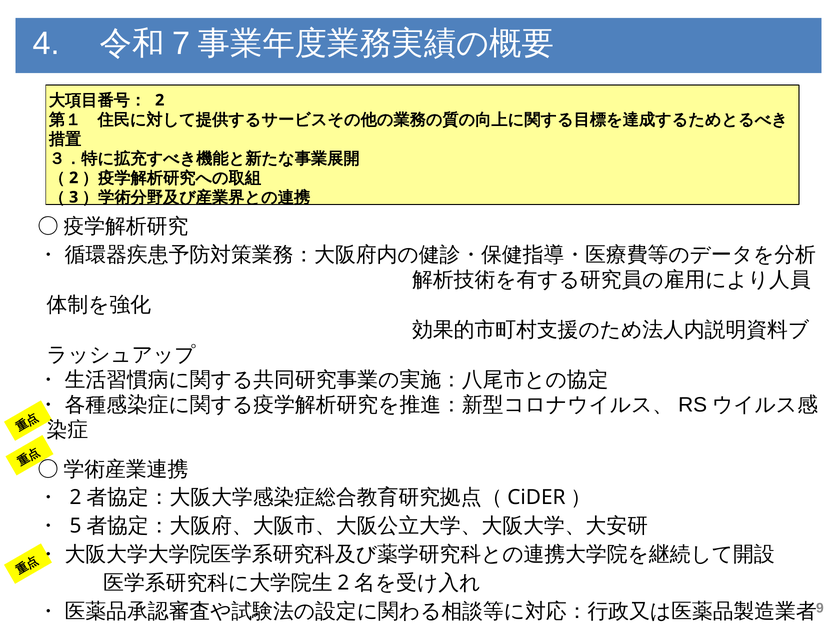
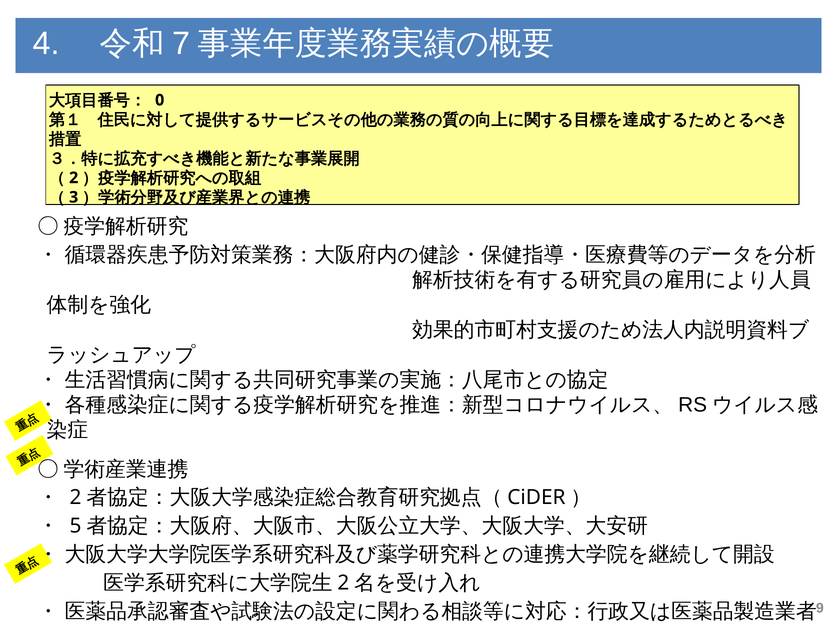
2: 2 -> 0 (160, 100)
